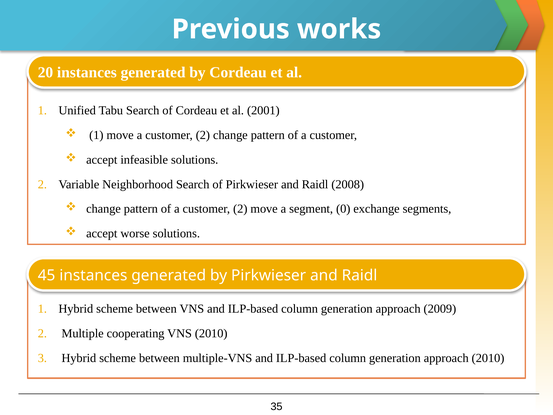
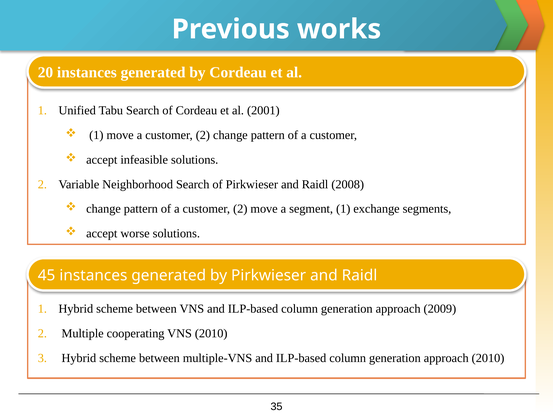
segment 0: 0 -> 1 (343, 209)
